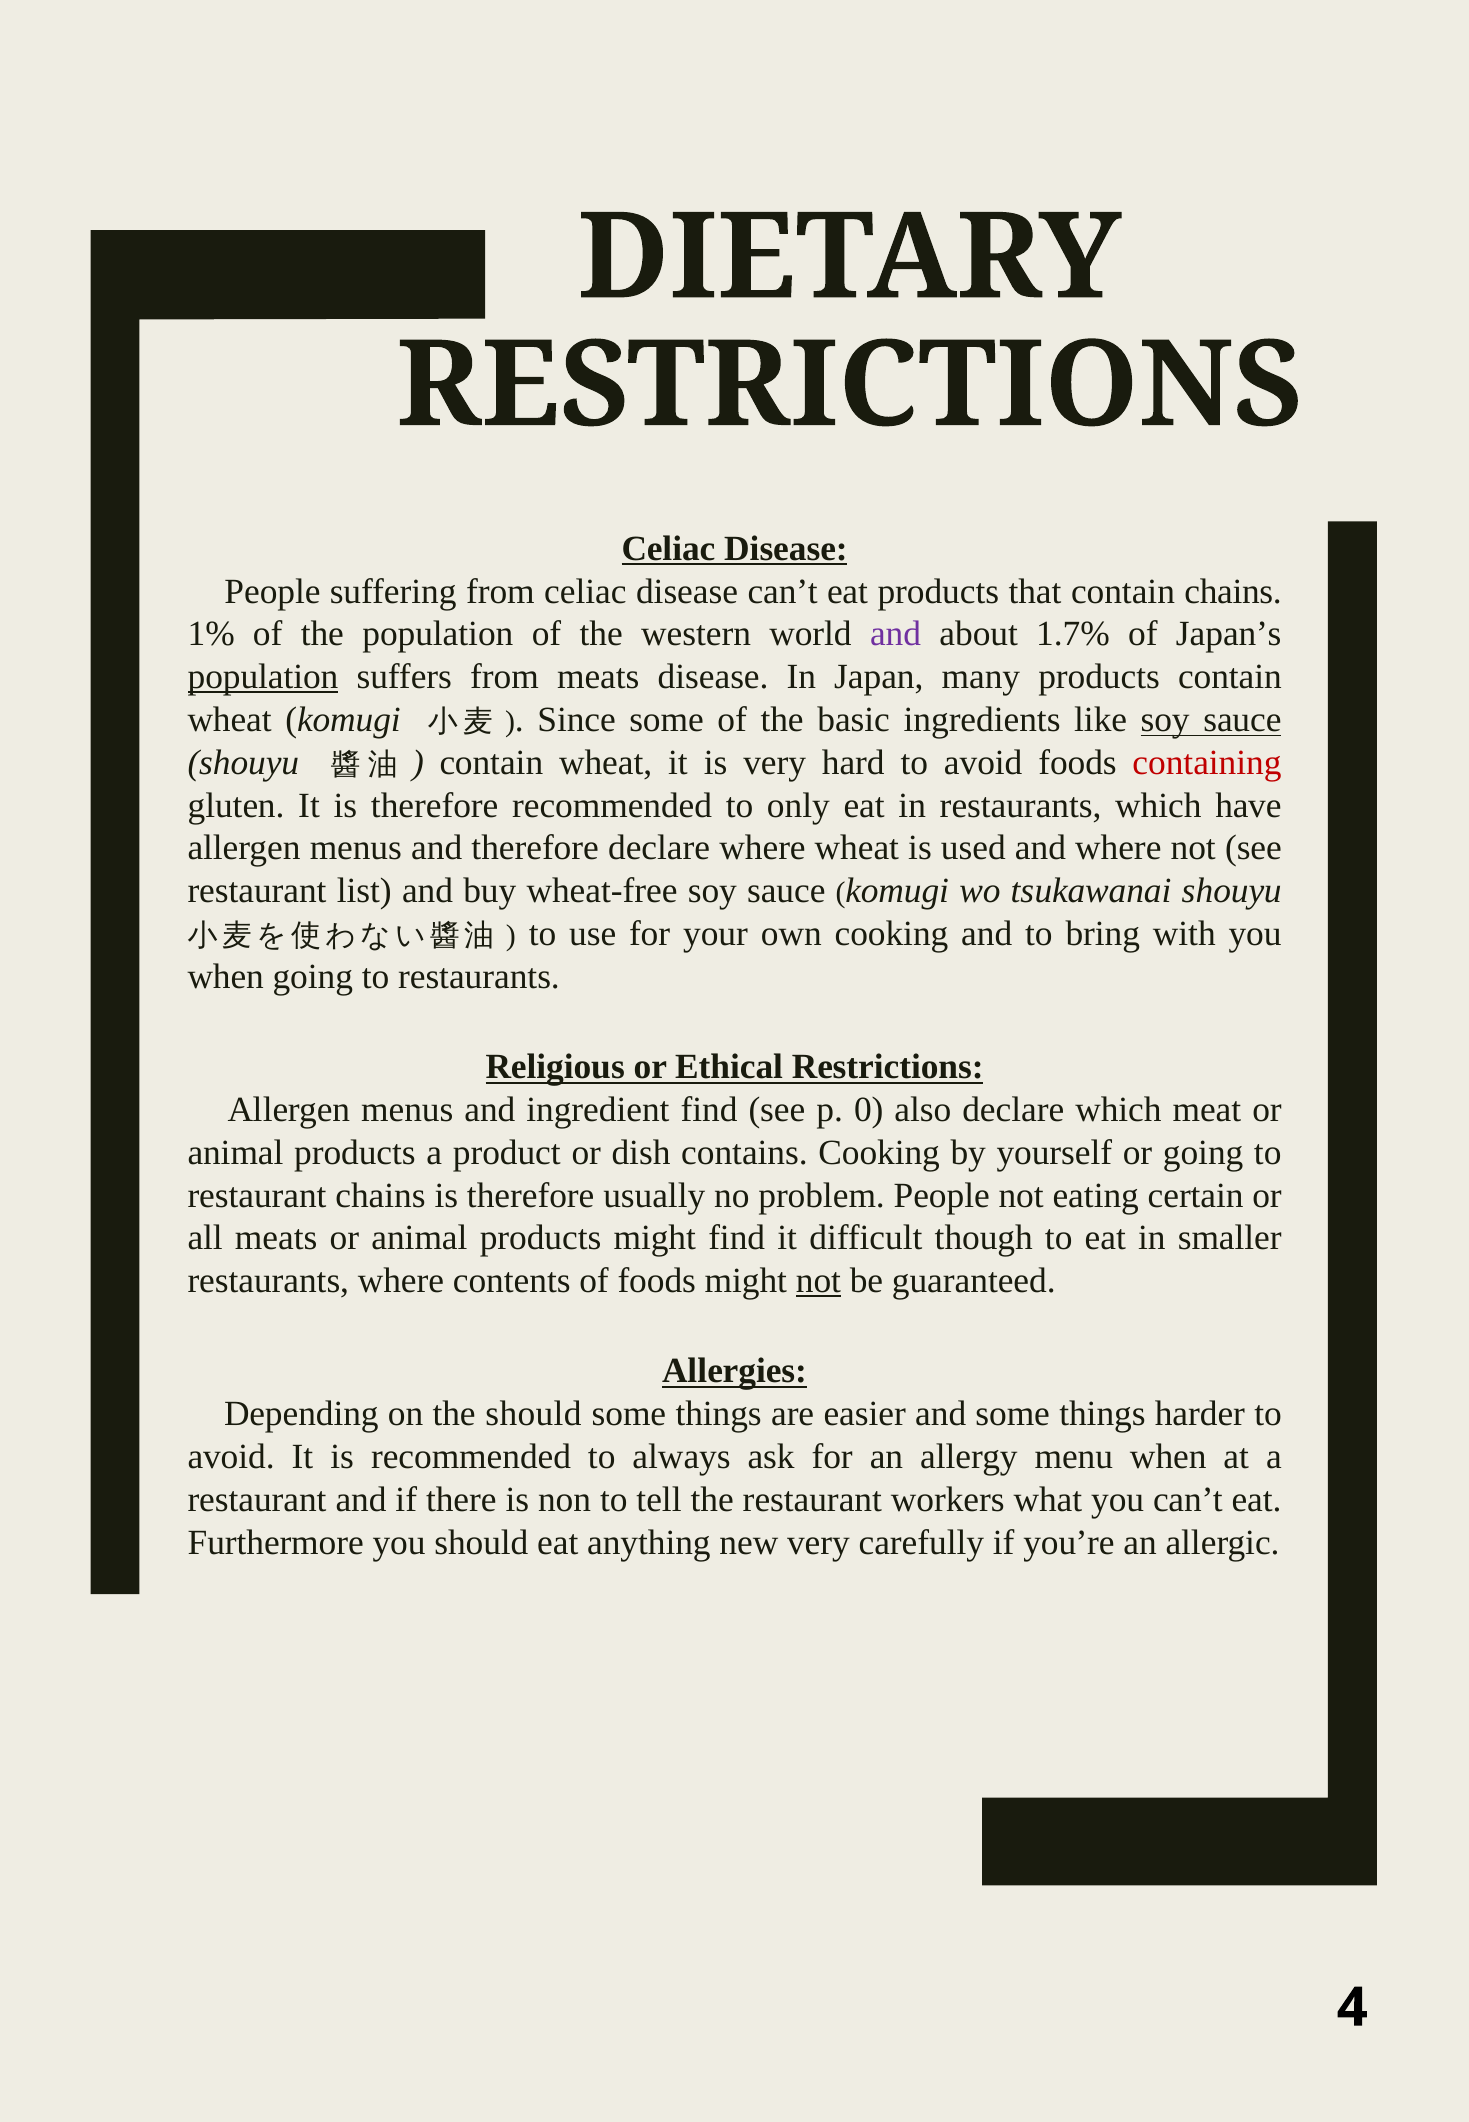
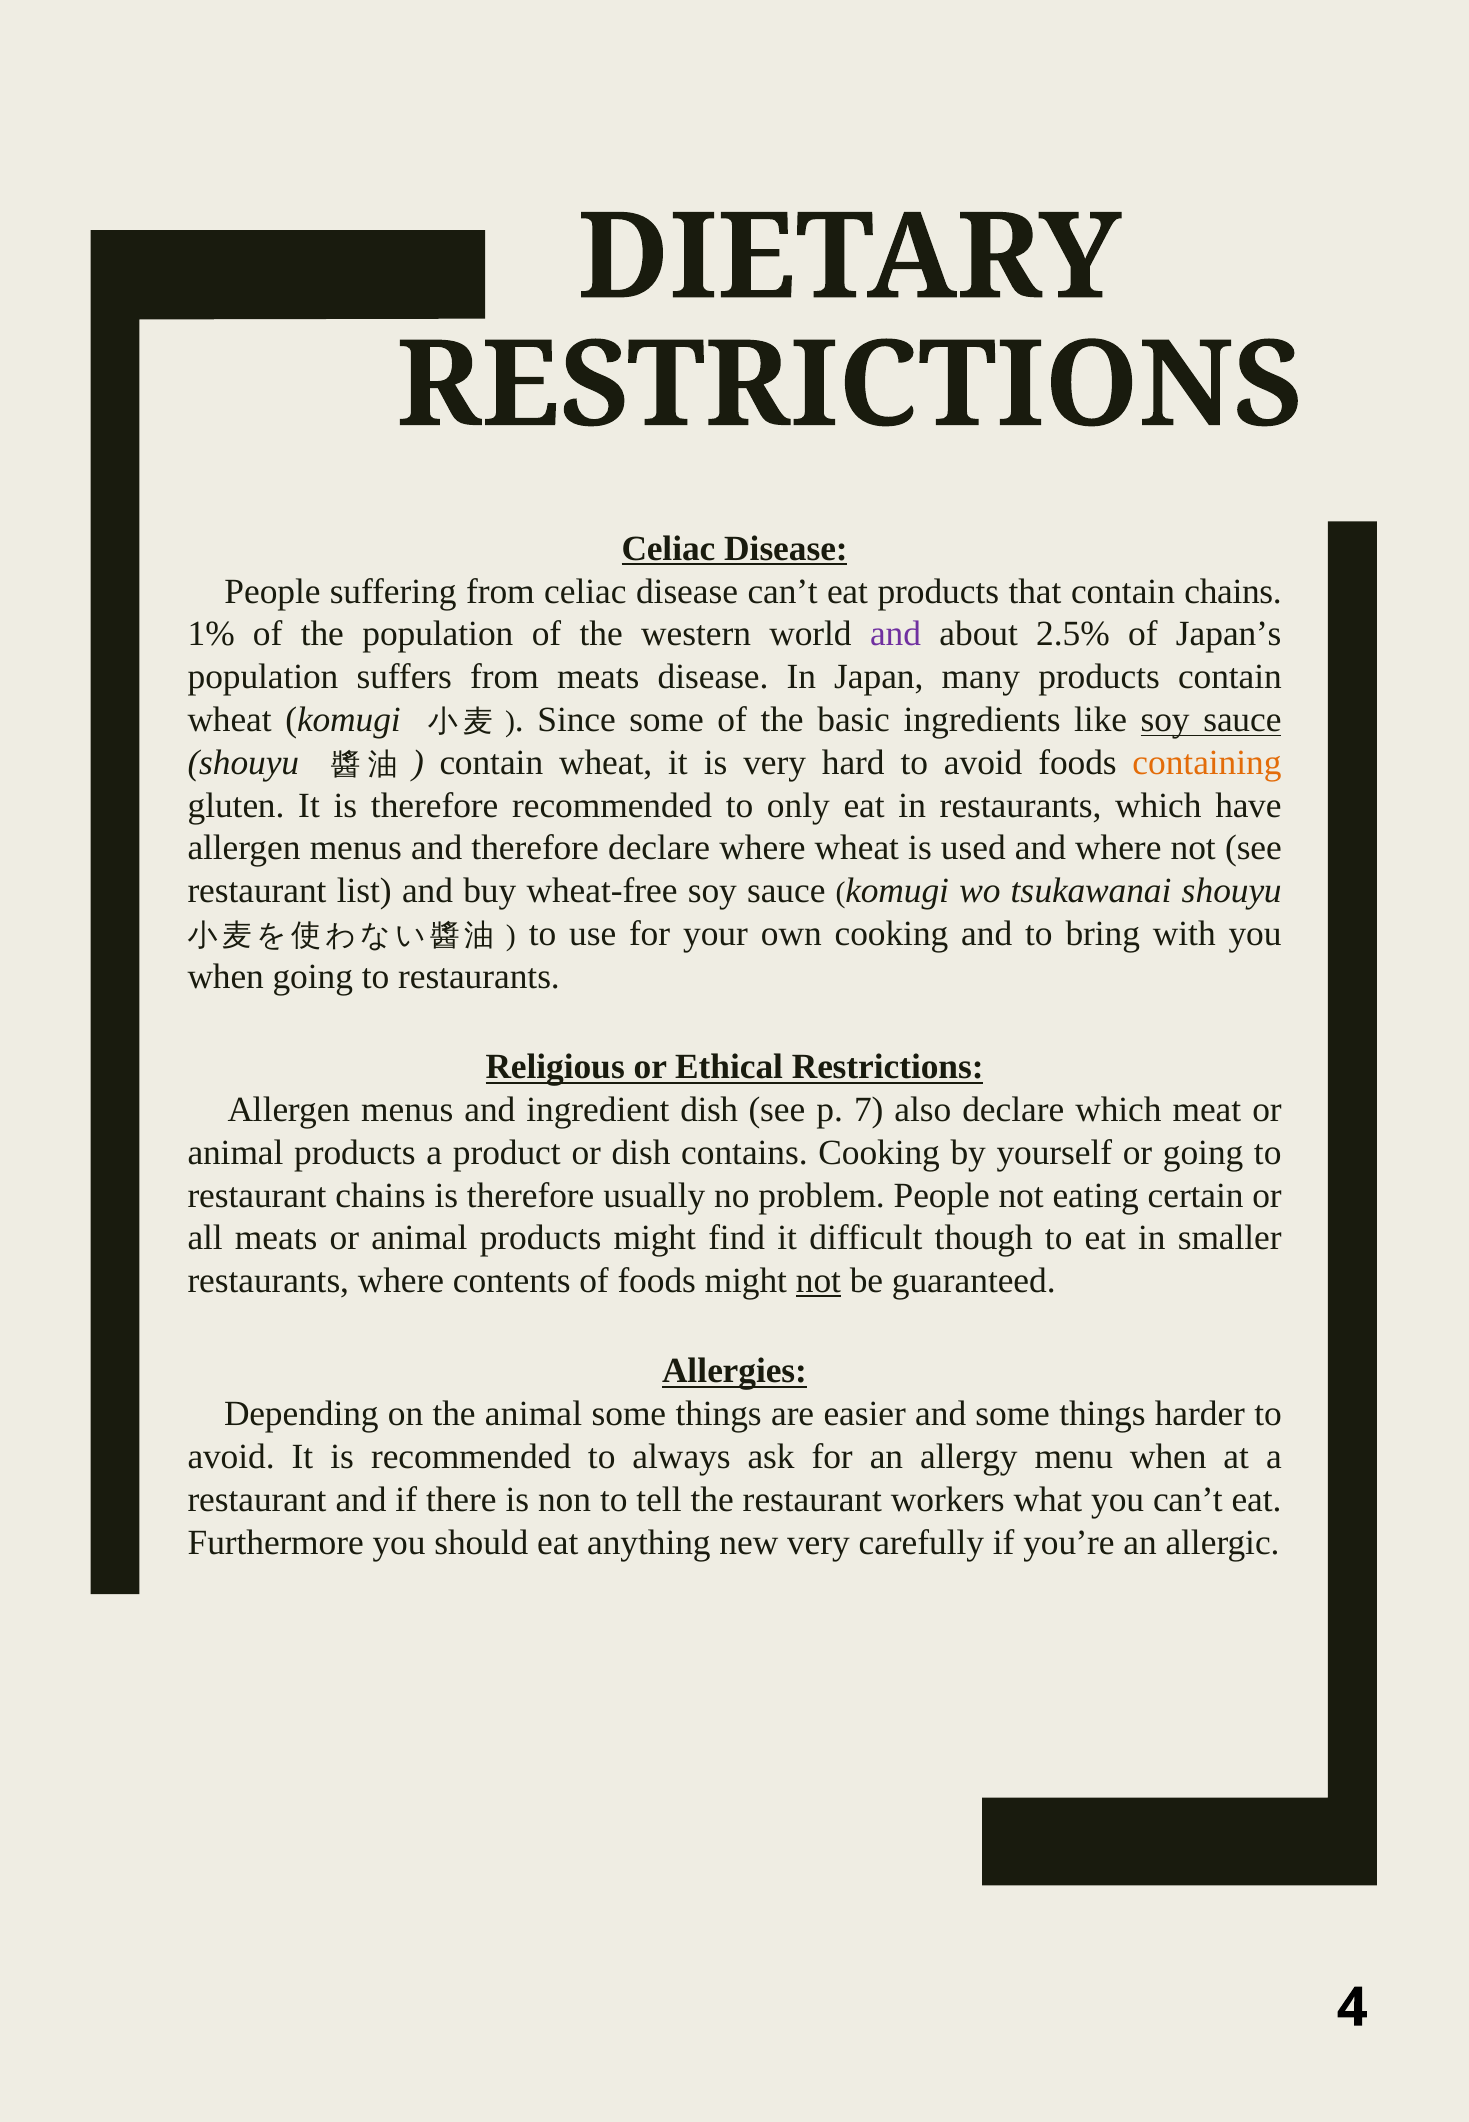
1.7%: 1.7% -> 2.5% (1073, 634)
population underline: present -> none (263, 677)
containing colour: red -> orange (1207, 763)
ingredient find: find -> dish (709, 1110)
0: 0 -> 7 (869, 1110)
the should: should -> animal (534, 1414)
